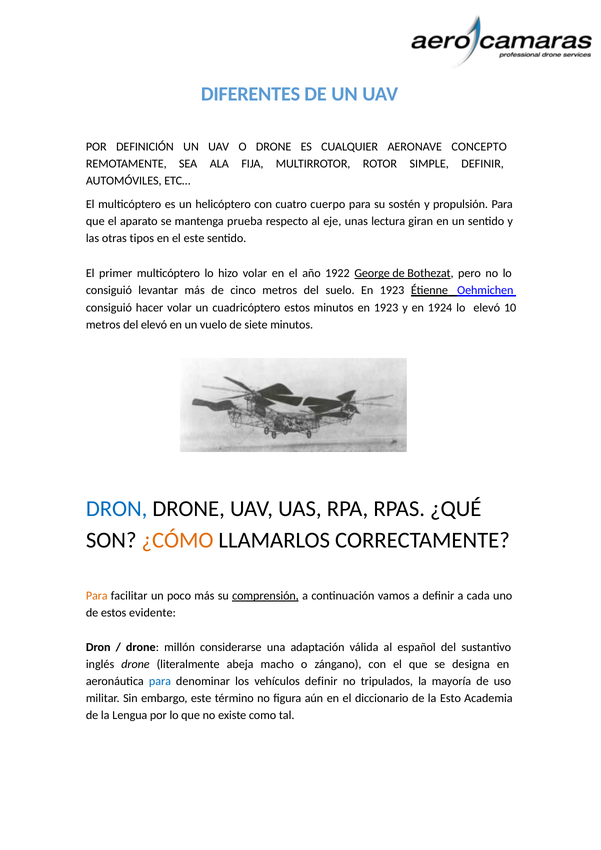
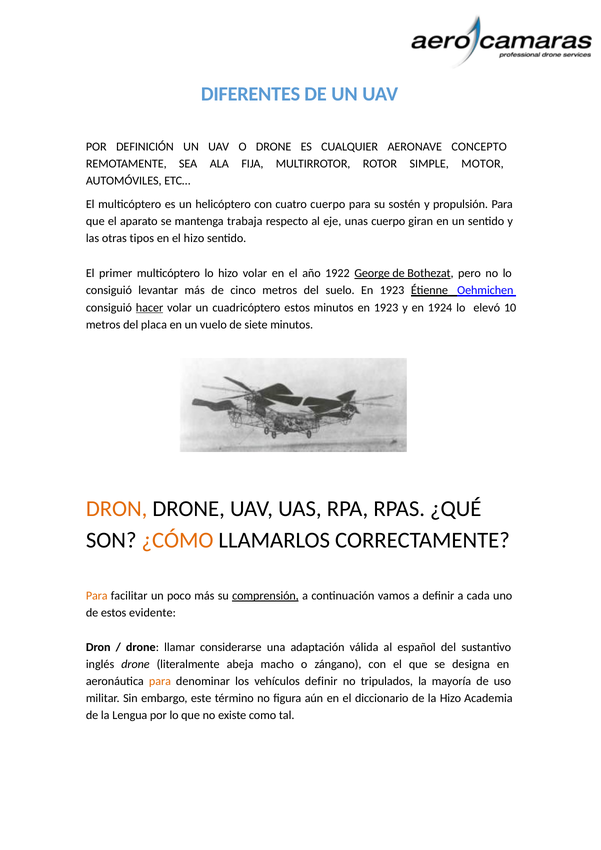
SIMPLE DEFINIR: DEFINIR -> MOTOR (483, 164)
prueba: prueba -> trabaja (245, 222)
unas lectura: lectura -> cuerpo (388, 222)
el este: este -> hizo (194, 239)
hacer underline: none -> present (150, 308)
del elevó: elevó -> placa (154, 325)
DRON colour: blue -> orange (117, 509)
millón: millón -> llamar (180, 648)
para colour: blue -> orange (160, 682)
la Esto: Esto -> Hizo (451, 699)
